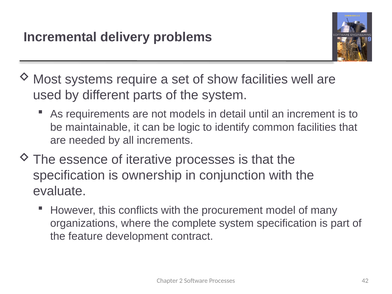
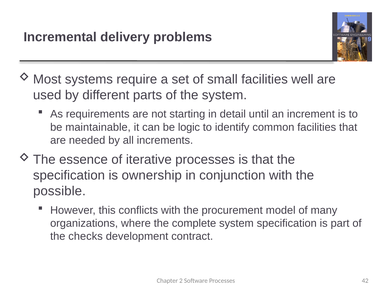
show: show -> small (222, 79)
models: models -> starting (187, 114)
evaluate: evaluate -> possible (59, 191)
feature: feature -> checks (86, 236)
